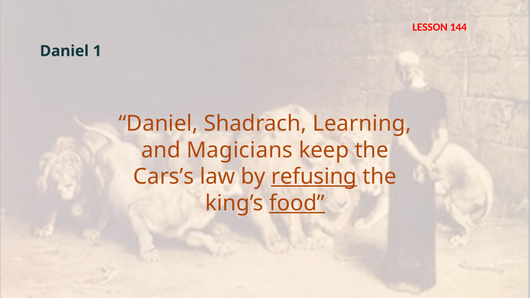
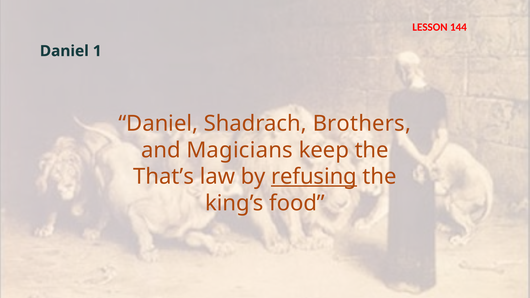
Learning: Learning -> Brothers (362, 124)
Cars’s: Cars’s -> That’s (164, 177)
food underline: present -> none (297, 203)
